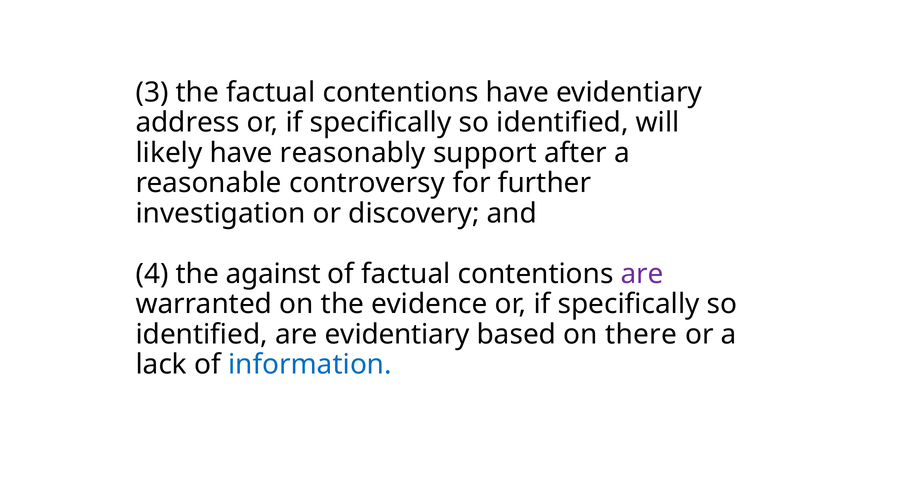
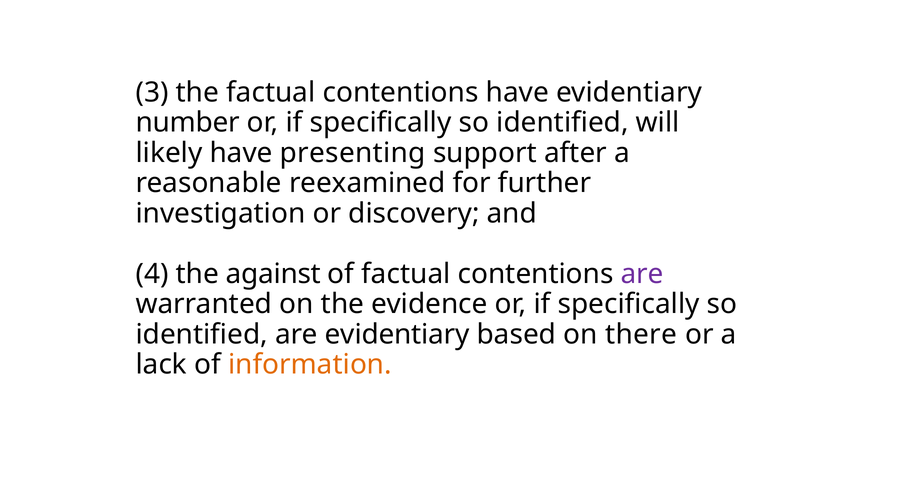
address: address -> number (188, 123)
reasonably: reasonably -> presenting (353, 153)
controversy: controversy -> reexamined (367, 183)
information colour: blue -> orange (310, 365)
